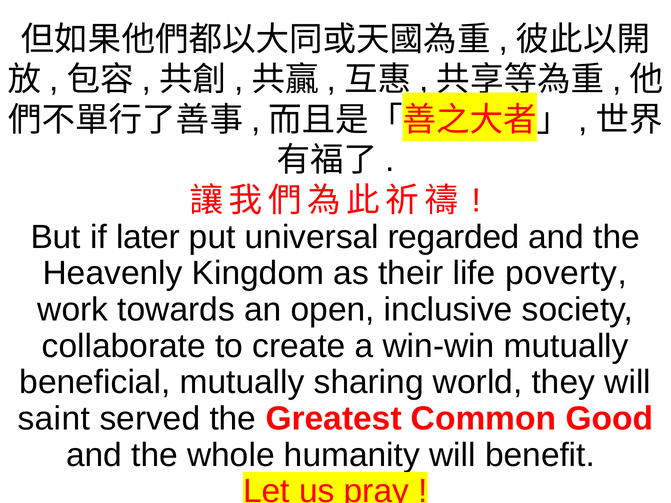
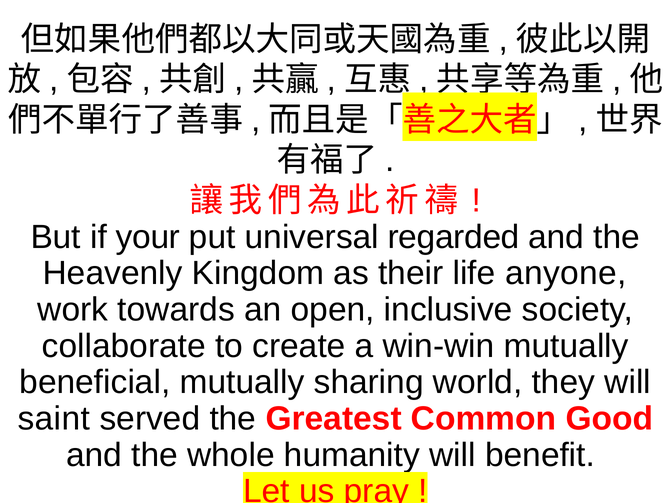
later: later -> your (148, 237)
poverty: poverty -> anyone (566, 273)
